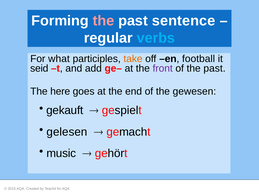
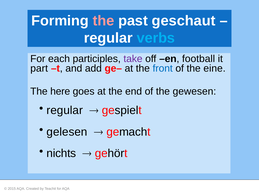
sentence: sentence -> geschaut (184, 21)
what: what -> each (59, 59)
take colour: orange -> purple (133, 59)
seid: seid -> part (39, 69)
front colour: purple -> blue (163, 69)
of the past: past -> eine (215, 69)
gekauft: gekauft -> regular (65, 110)
music: music -> nichts (61, 154)
